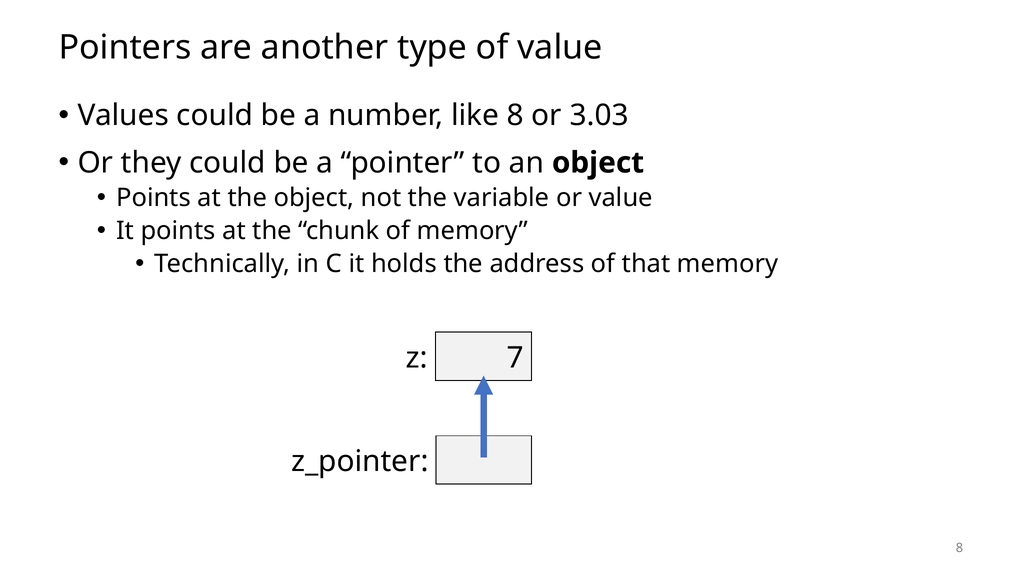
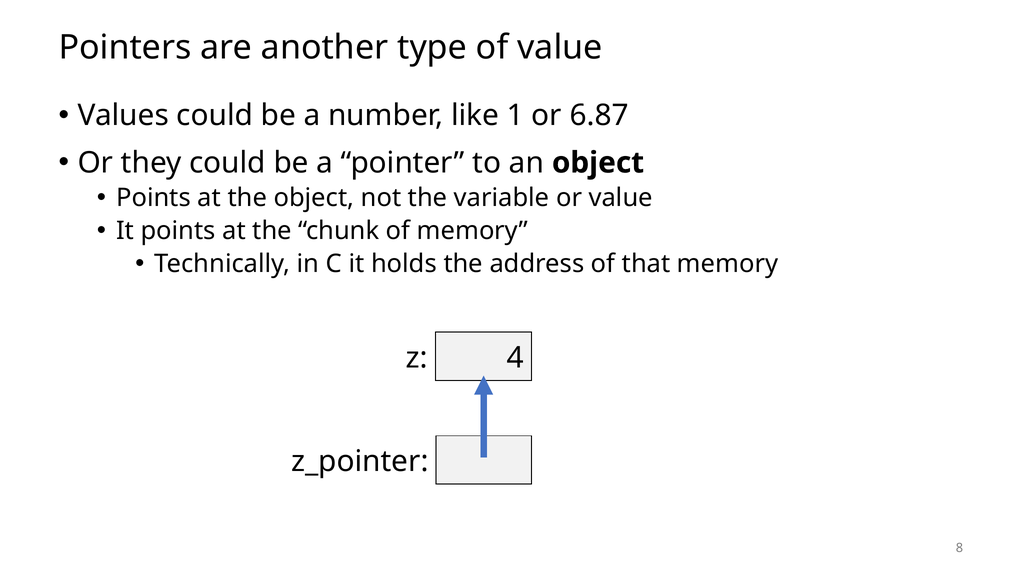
like 8: 8 -> 1 (515, 116)
3.03: 3.03 -> 6.87 (599, 116)
7: 7 -> 4 (515, 358)
